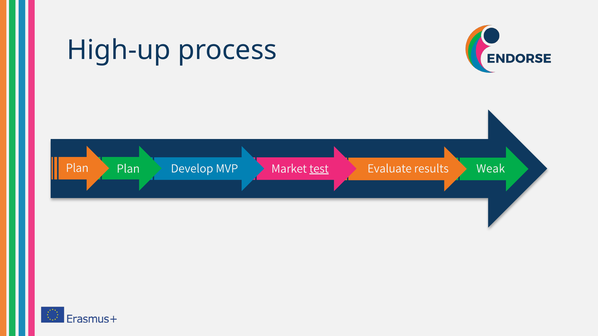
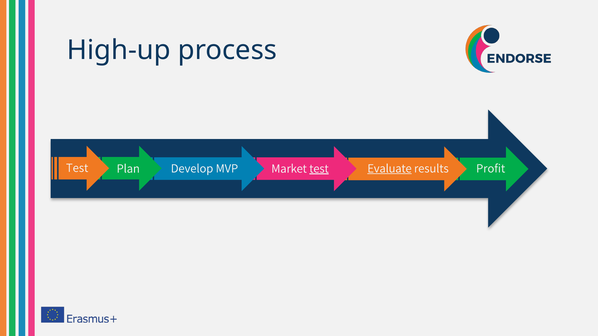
Plan: Plan -> Test (77, 168)
Weak: Weak -> Profit (491, 169)
Evaluate underline: none -> present (390, 169)
